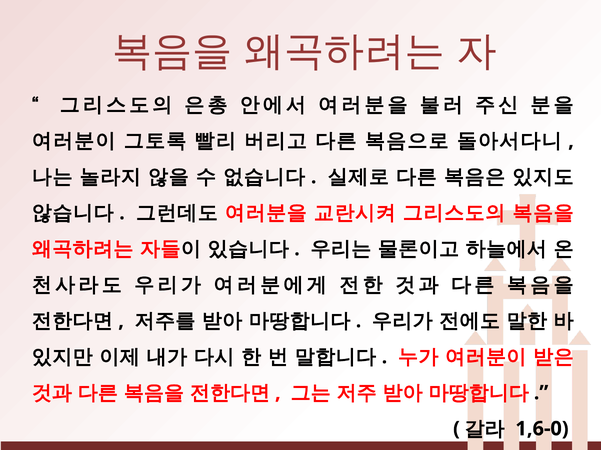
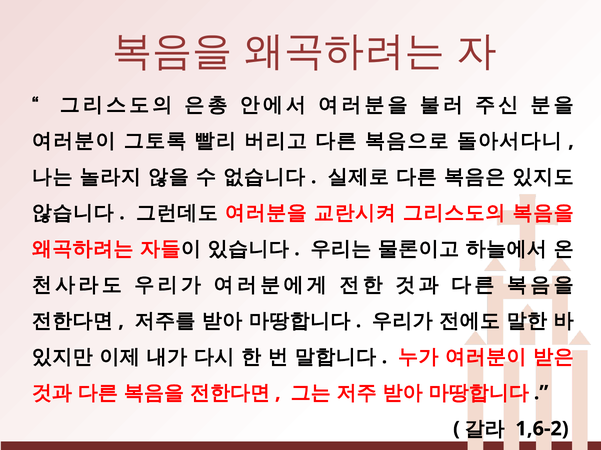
1,6-0: 1,6-0 -> 1,6-2 (542, 429)
